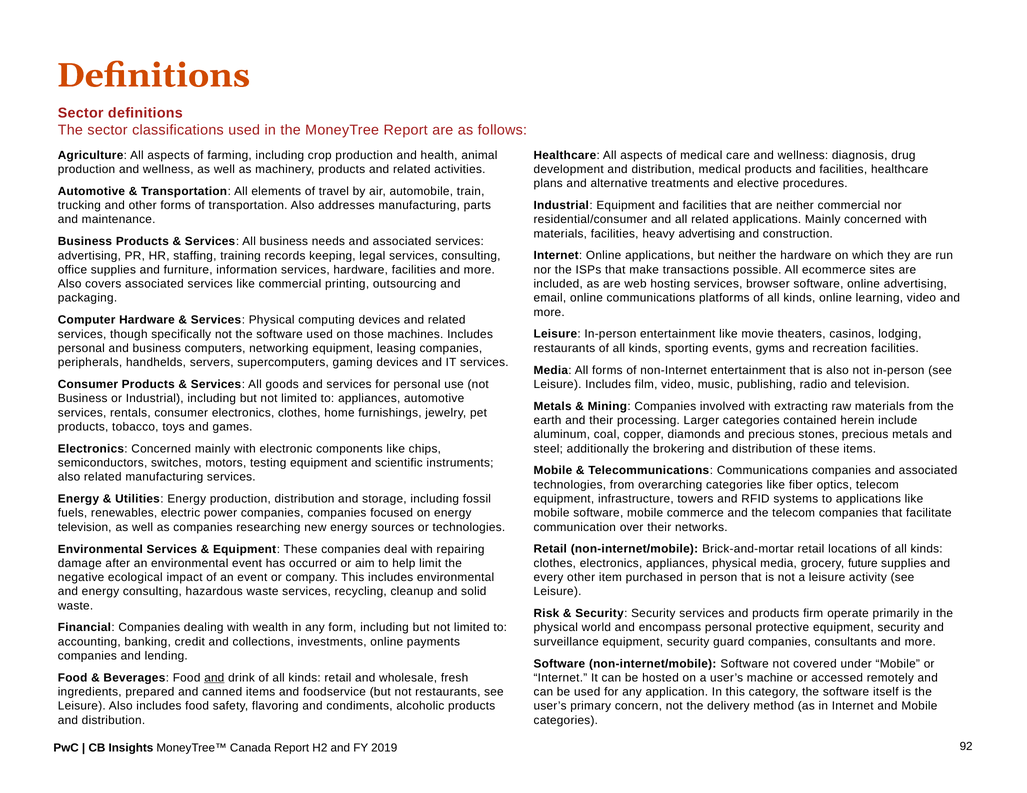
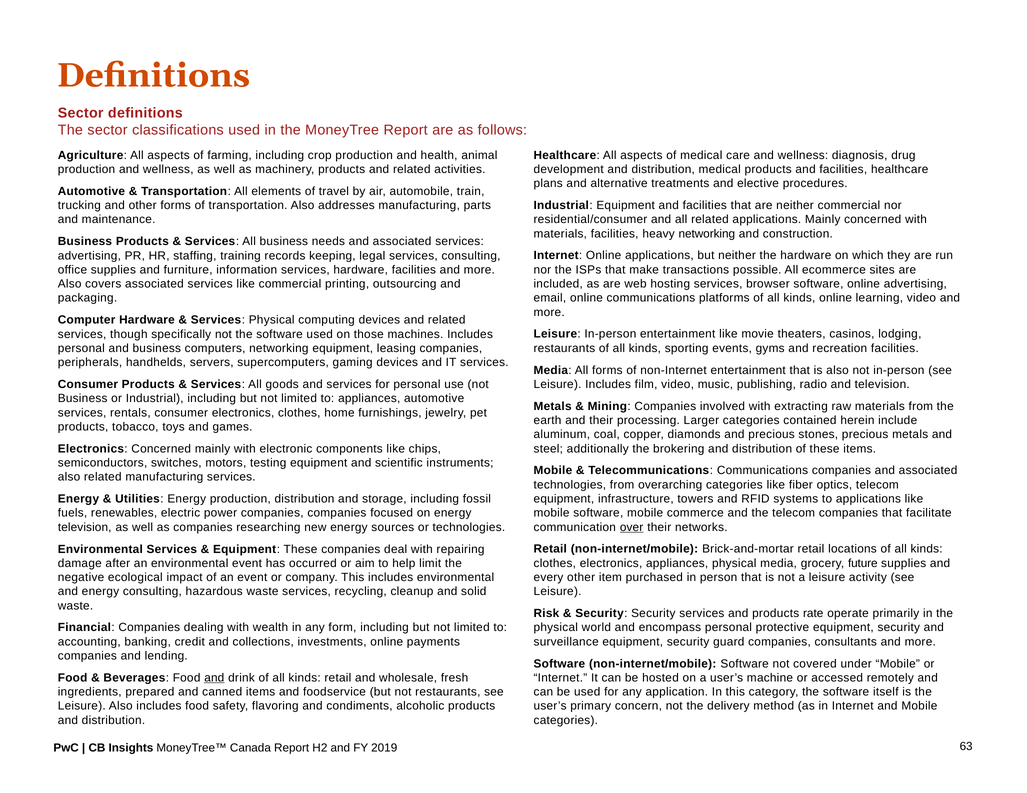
heavy advertising: advertising -> networking (707, 234)
over underline: none -> present (632, 528)
firm: firm -> rate (813, 614)
92: 92 -> 63 (966, 747)
